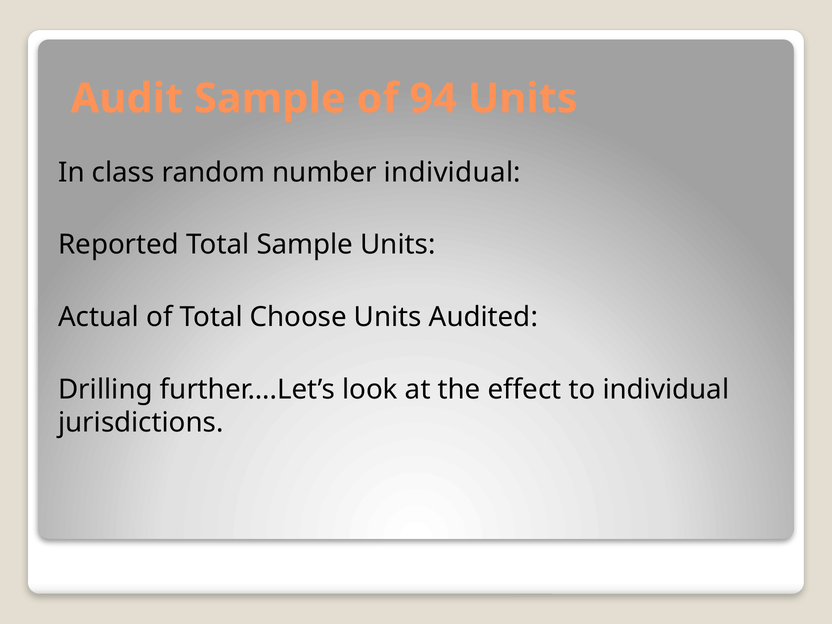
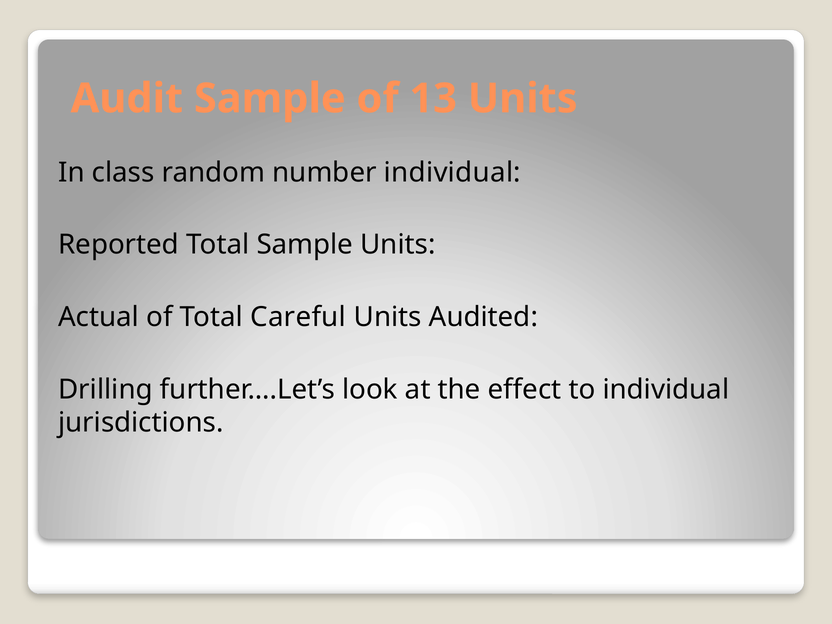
94: 94 -> 13 (433, 99)
Choose: Choose -> Careful (298, 317)
